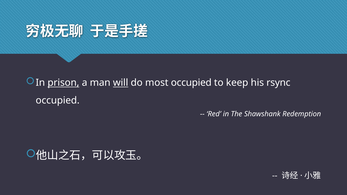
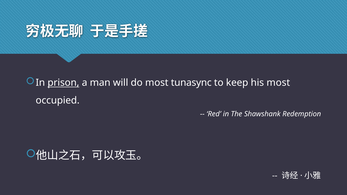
will underline: present -> none (121, 83)
most occupied: occupied -> tunasync (191, 83)
his rsync: rsync -> most (278, 83)
